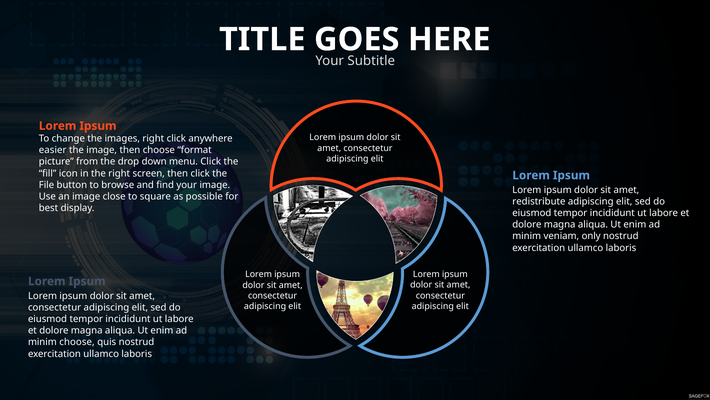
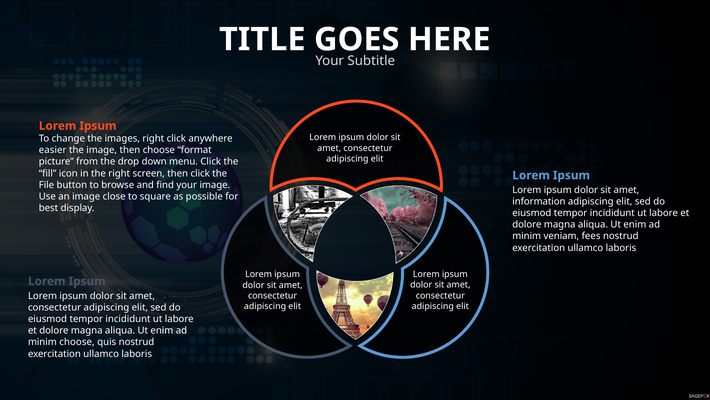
redistribute: redistribute -> information (539, 201)
only: only -> fees (591, 236)
